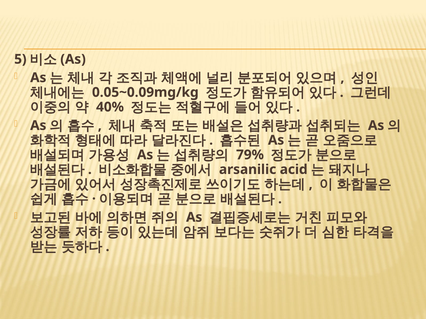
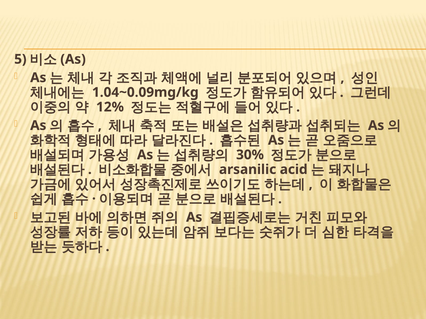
0.05~0.09mg/kg: 0.05~0.09mg/kg -> 1.04~0.09mg/kg (145, 92)
40%: 40% -> 12% (110, 107)
79%: 79% -> 30% (250, 155)
